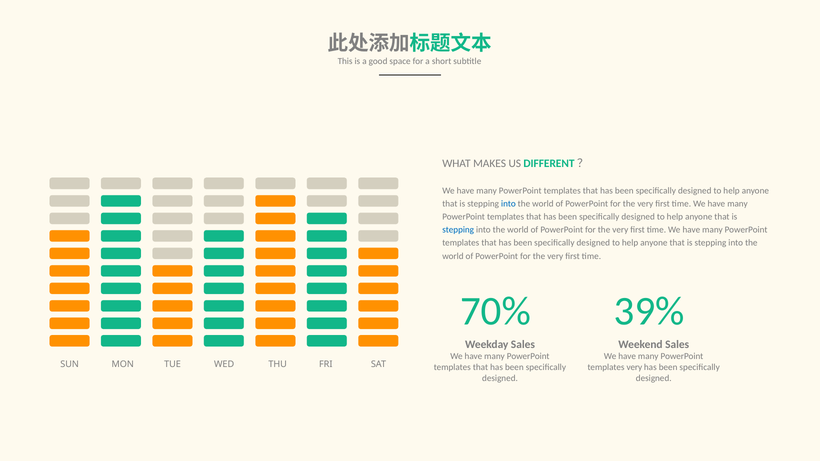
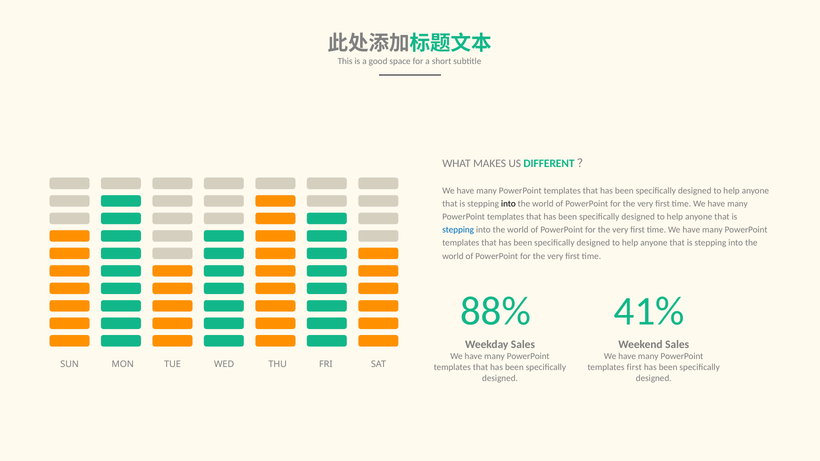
into colour: blue -> black (508, 204)
70%: 70% -> 88% (496, 312)
39%: 39% -> 41% (649, 312)
templates very: very -> first (634, 368)
